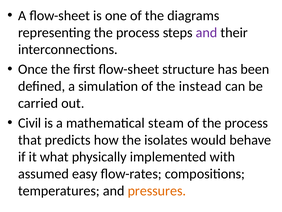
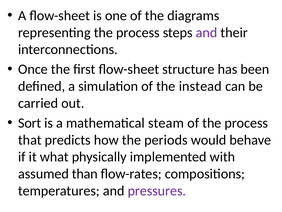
Civil: Civil -> Sort (30, 123)
isolates: isolates -> periods (166, 140)
easy: easy -> than (85, 173)
pressures colour: orange -> purple (157, 190)
